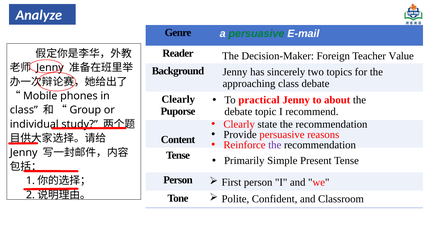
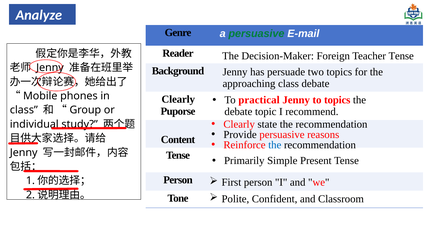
Teacher Value: Value -> Tense (401, 56)
sincerely: sincerely -> persuade (286, 72)
to about: about -> topics (337, 100)
the colour: purple -> blue (275, 145)
